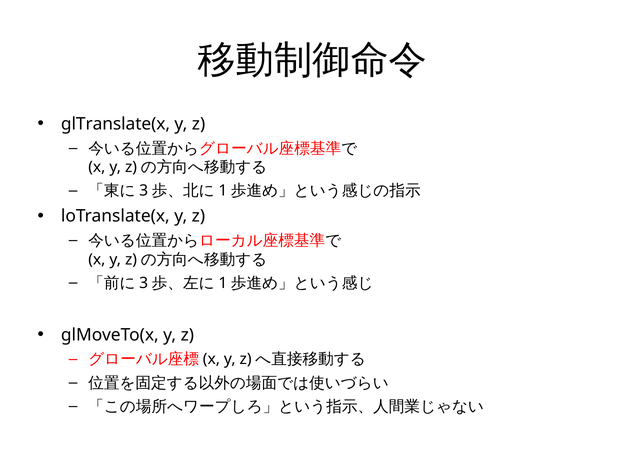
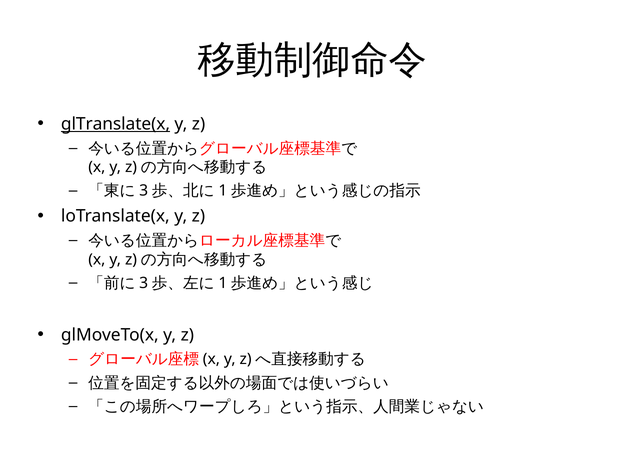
glTranslate(x underline: none -> present (116, 124)
